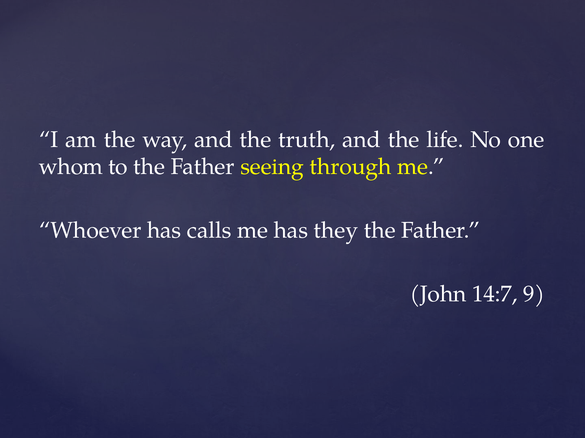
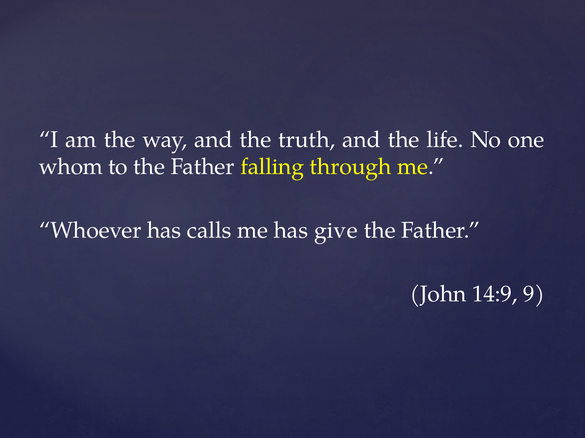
seeing: seeing -> falling (272, 167)
they: they -> give (336, 231)
14:7: 14:7 -> 14:9 (495, 295)
